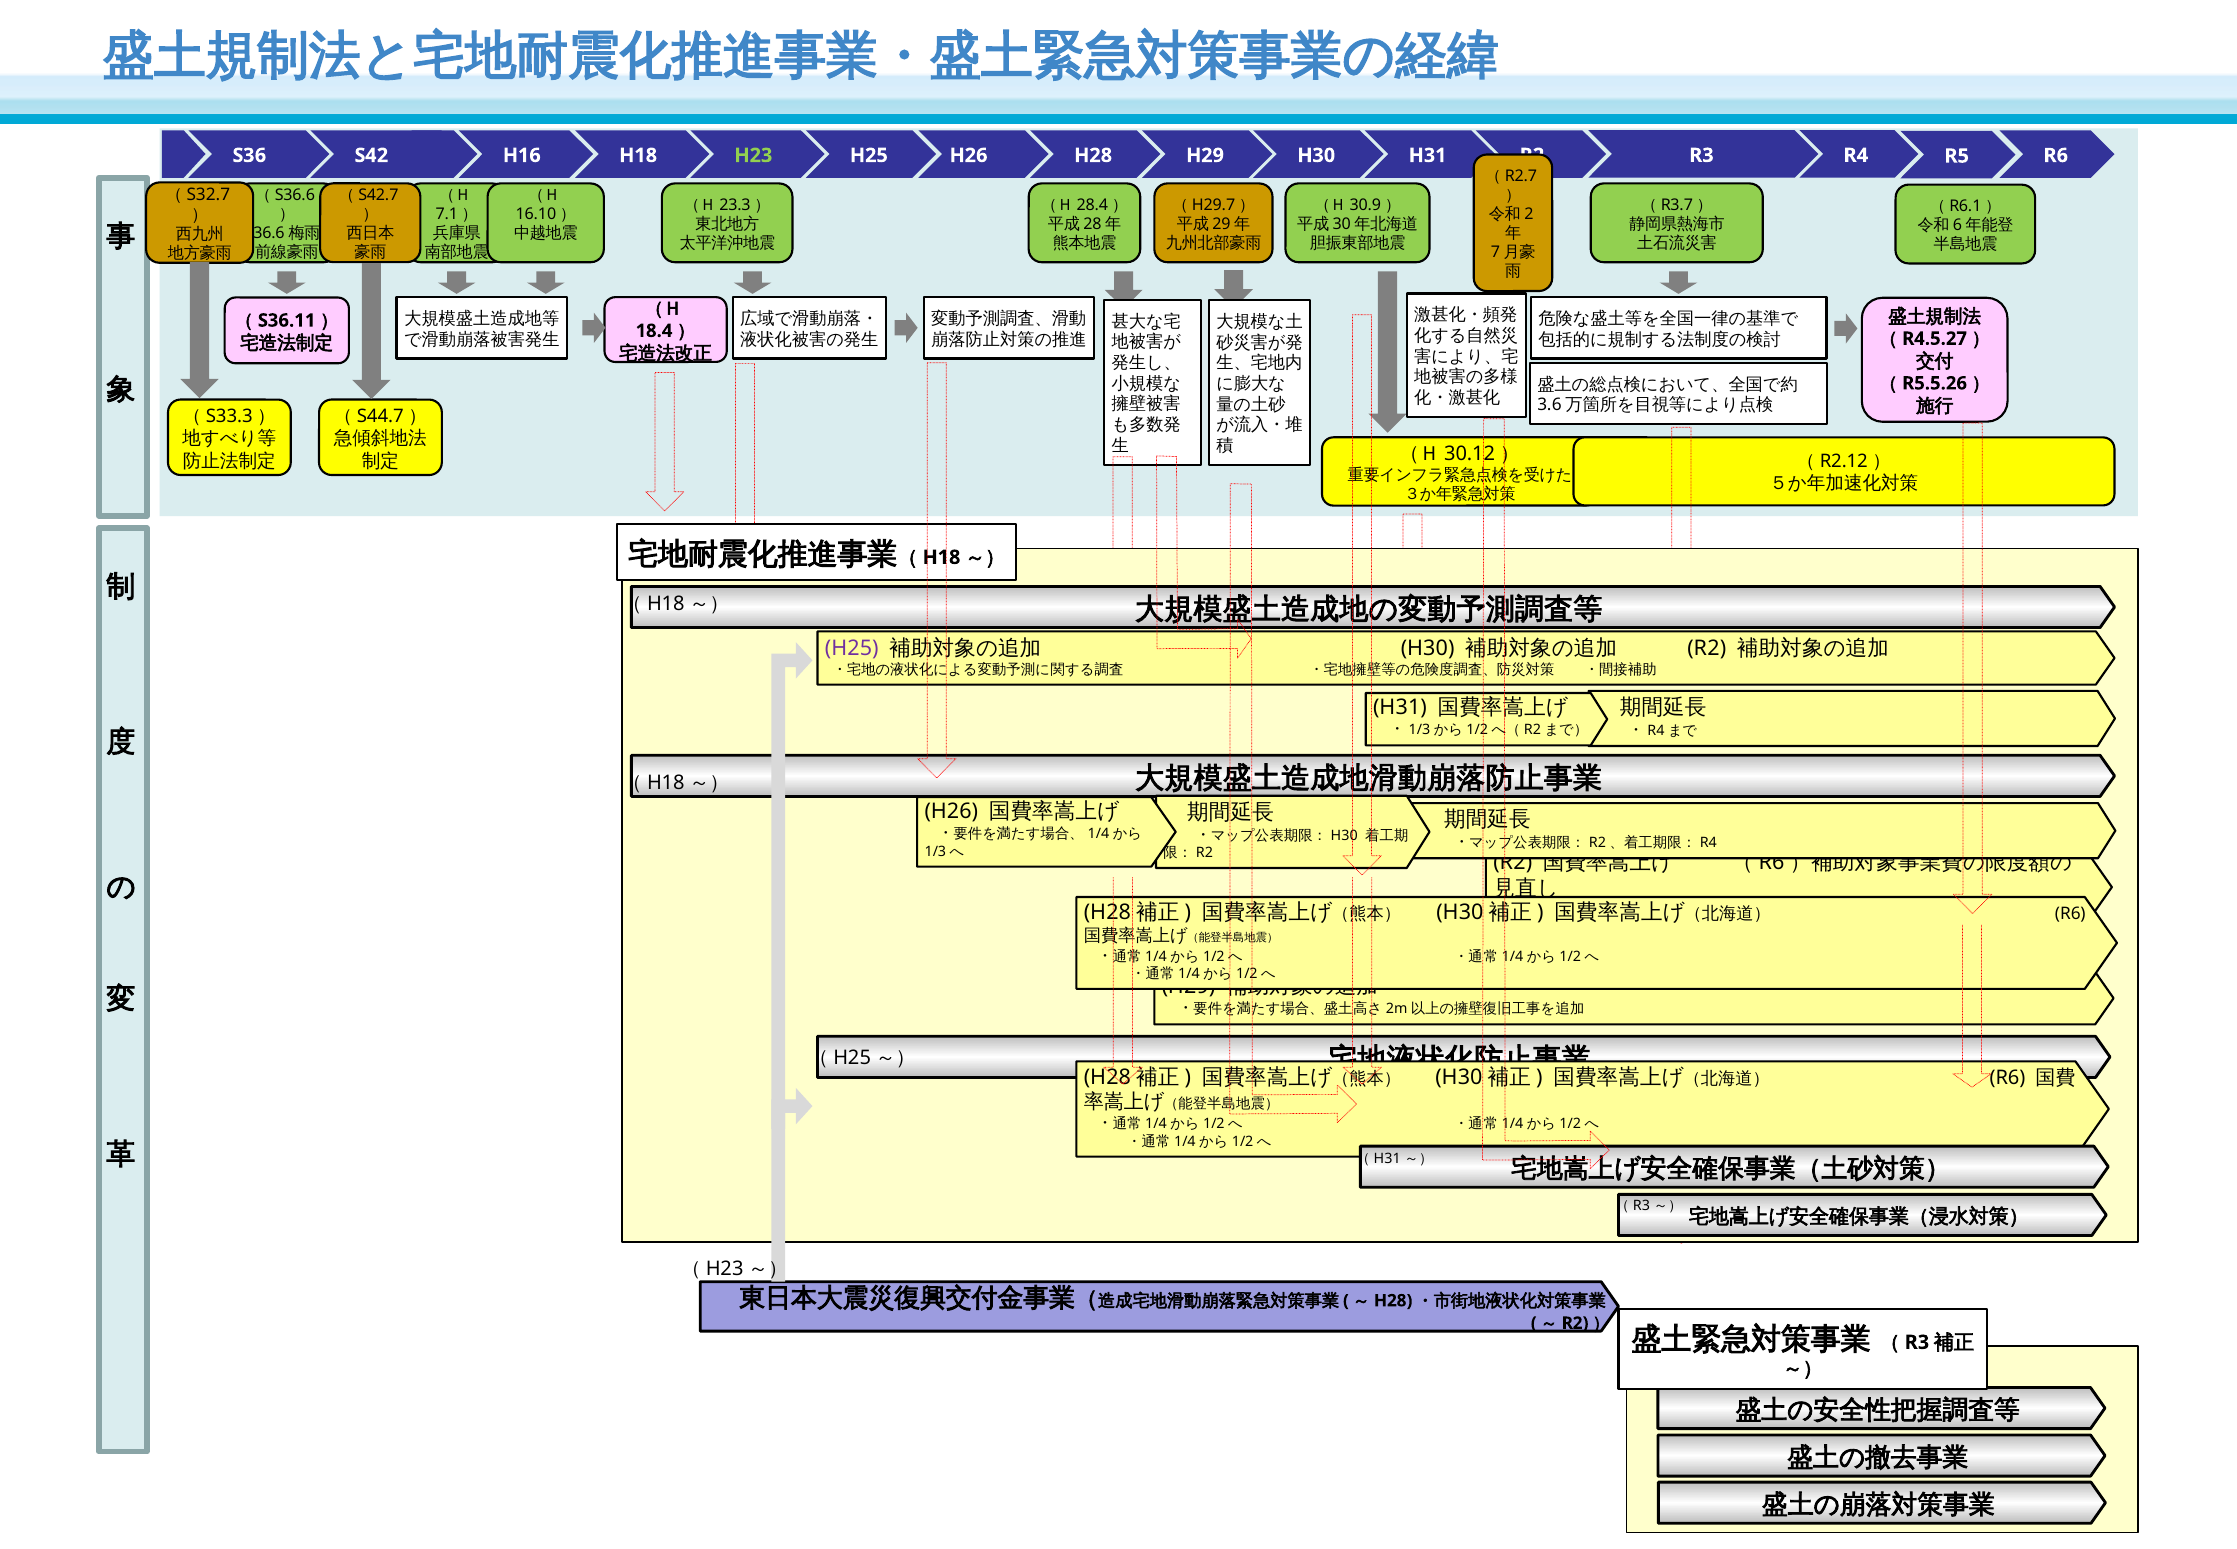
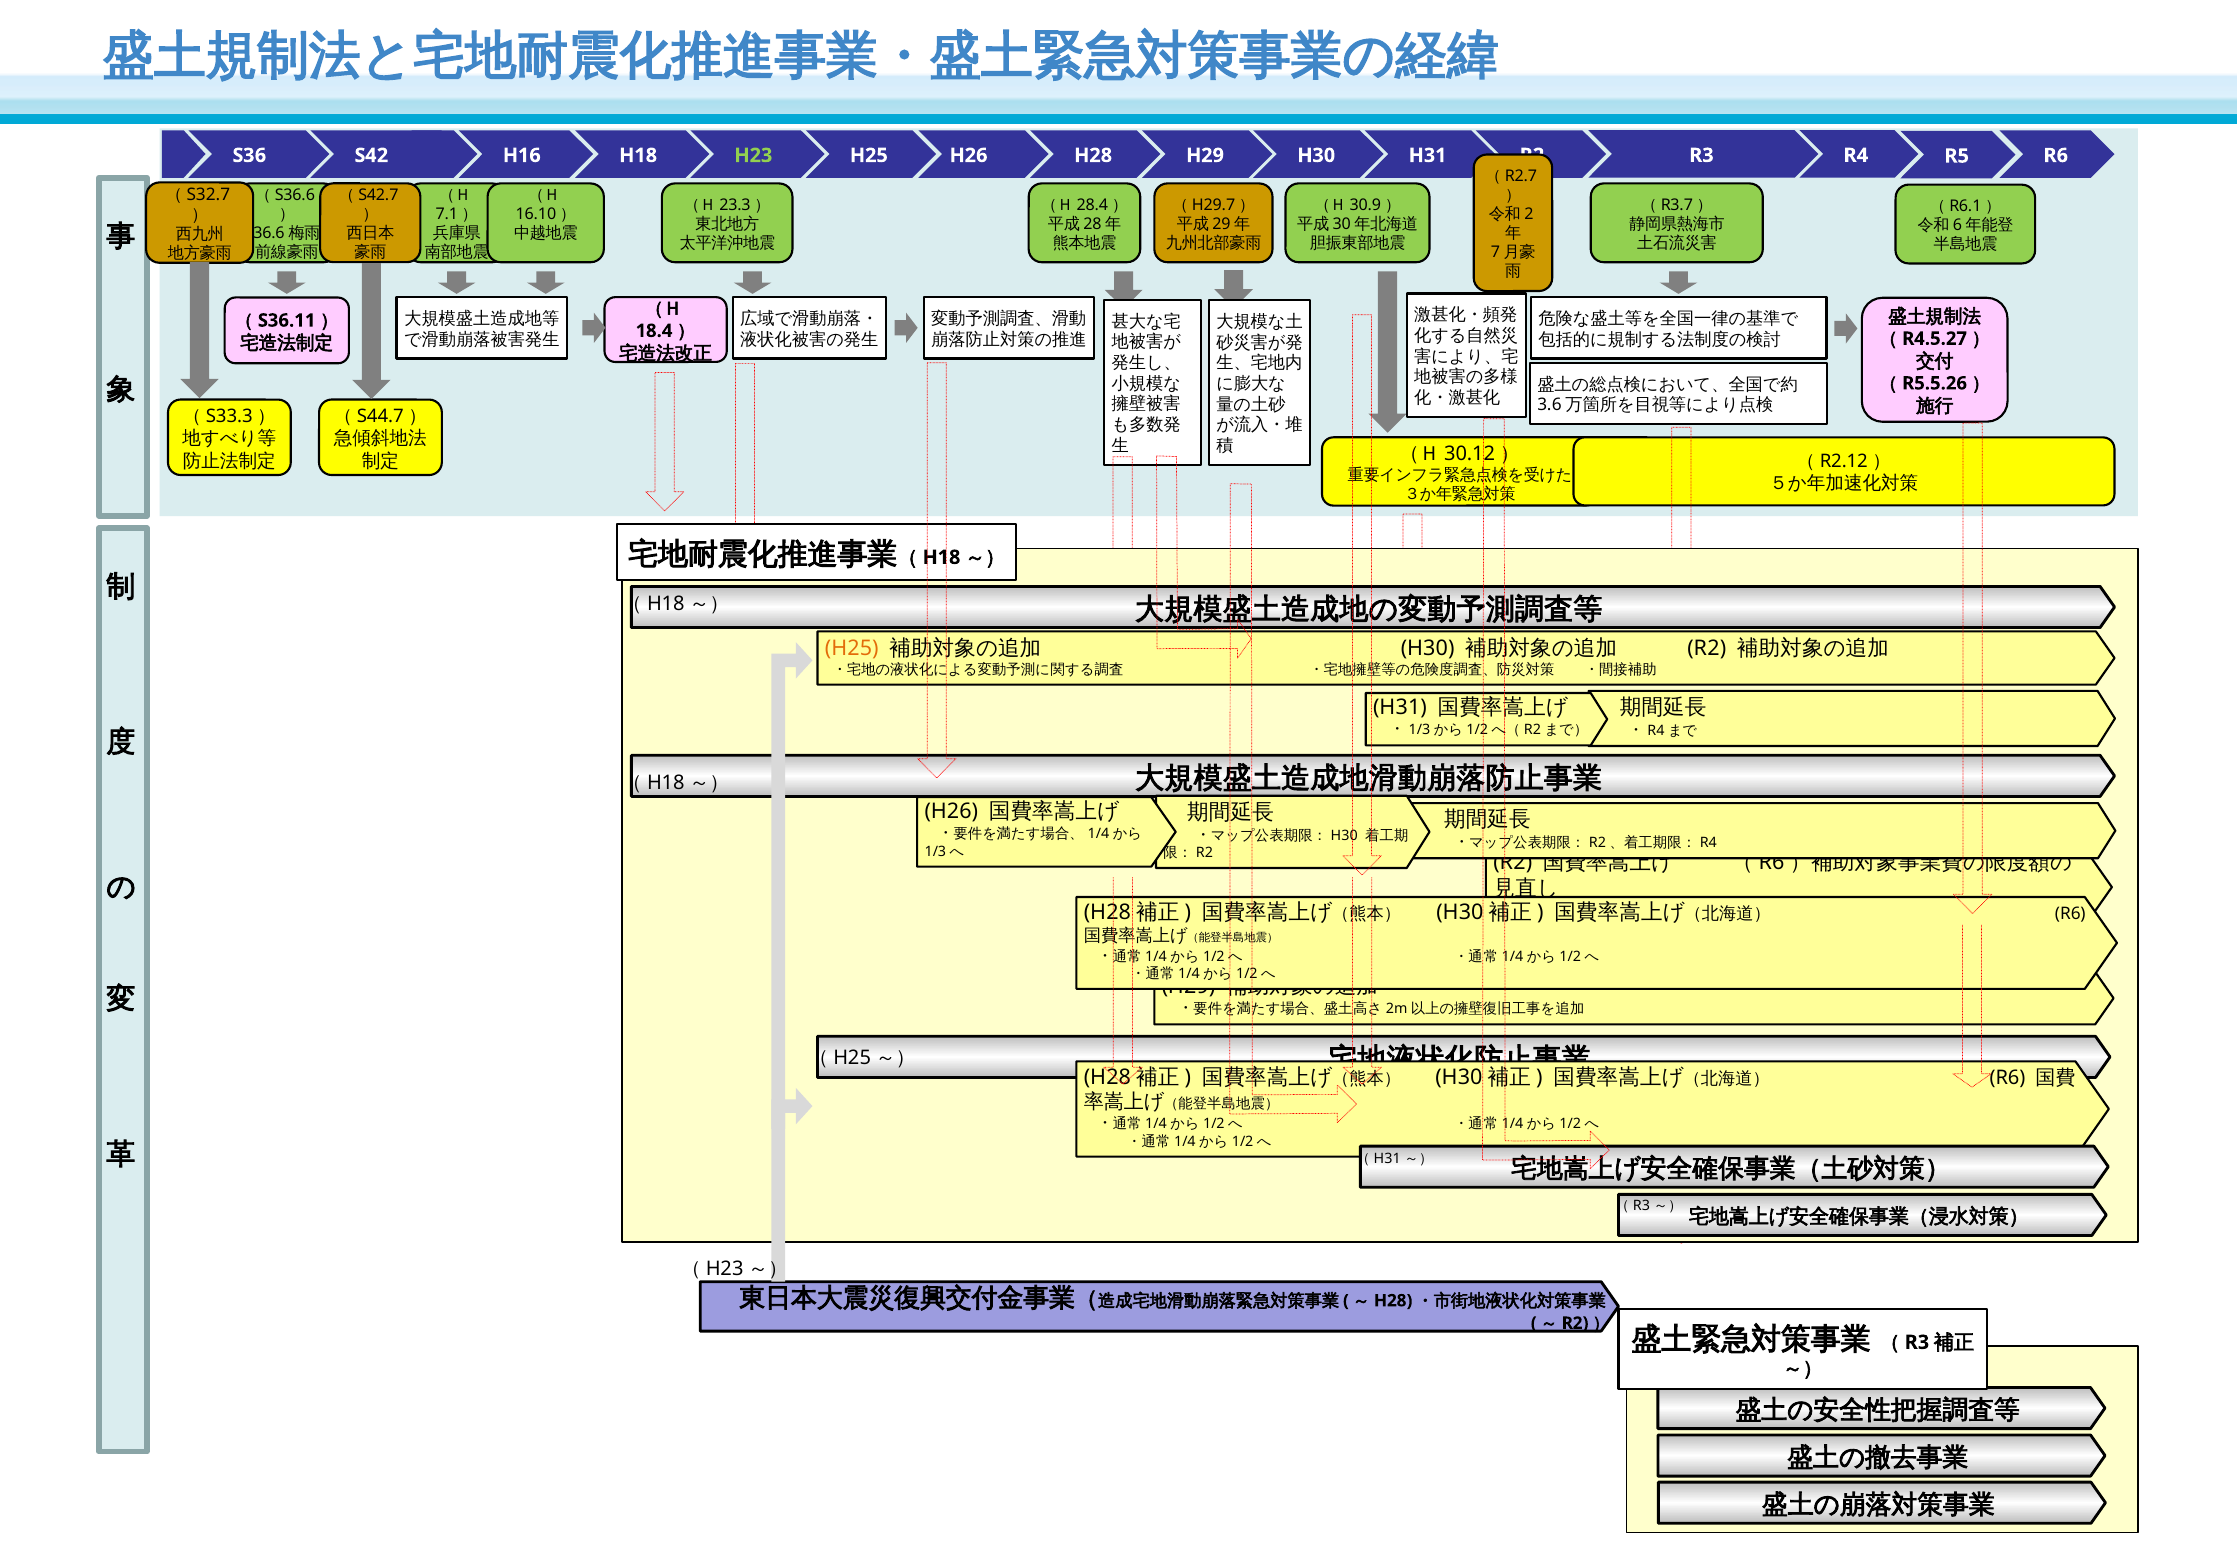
H25 colour: purple -> orange (852, 648)
